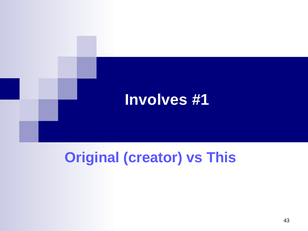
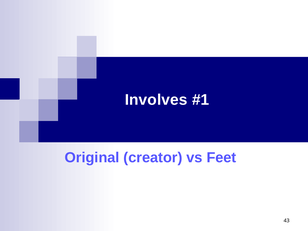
This: This -> Feet (221, 158)
